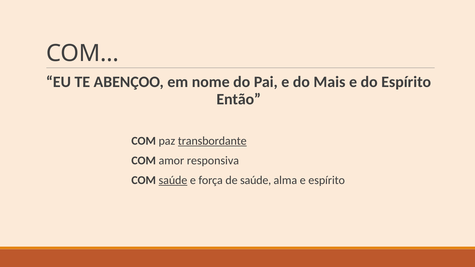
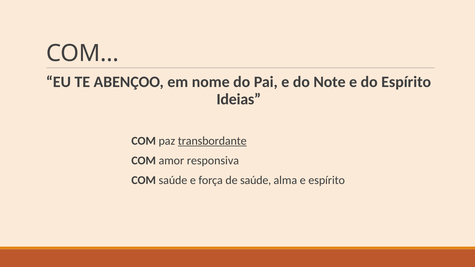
Mais: Mais -> Note (330, 82)
Então: Então -> Ideias (239, 99)
saúde underline: present -> none (173, 180)
